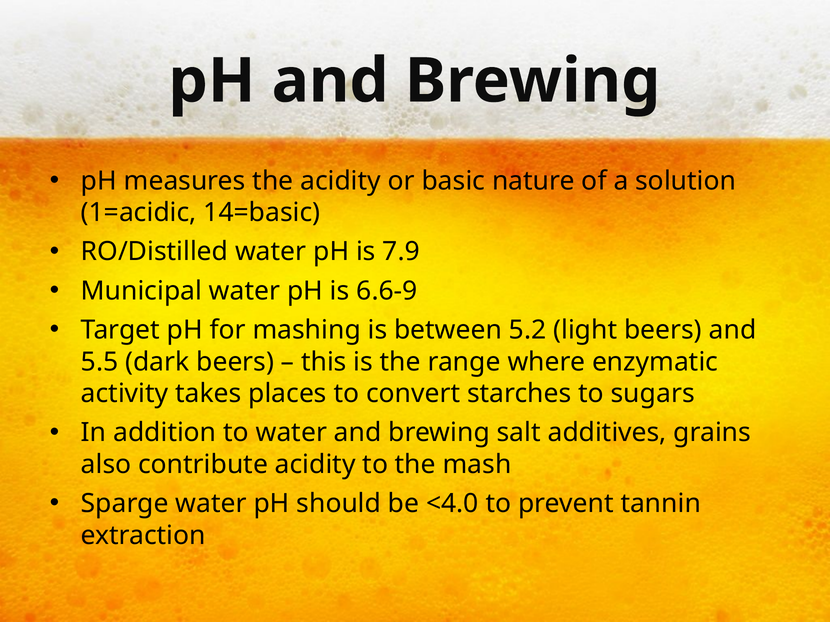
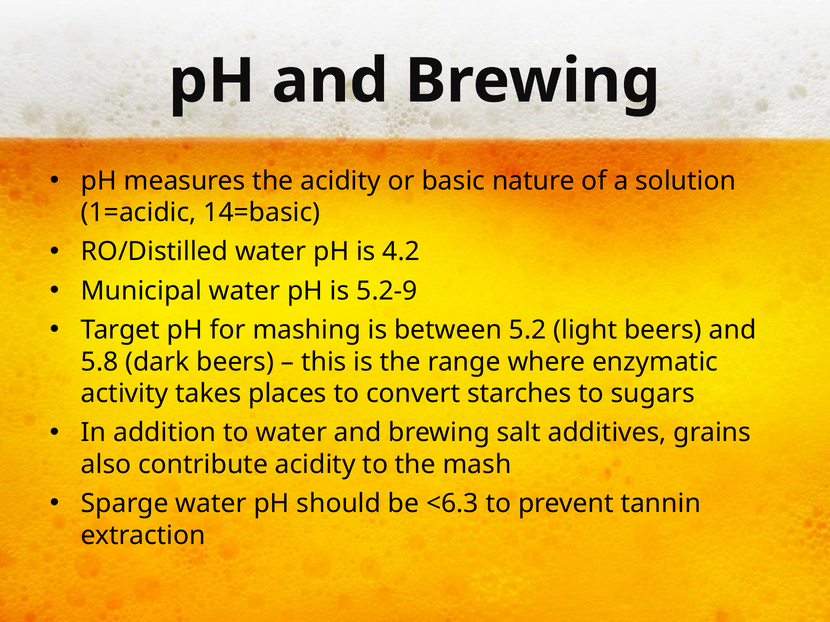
7.9: 7.9 -> 4.2 (401, 252)
6.6-9: 6.6-9 -> 5.2-9 (387, 291)
5.5: 5.5 -> 5.8 (100, 362)
<4.0: <4.0 -> <6.3 (452, 504)
